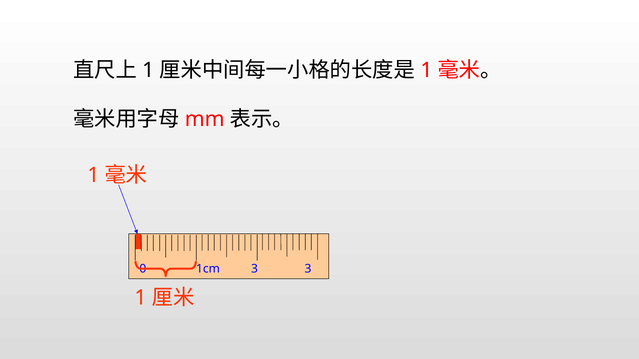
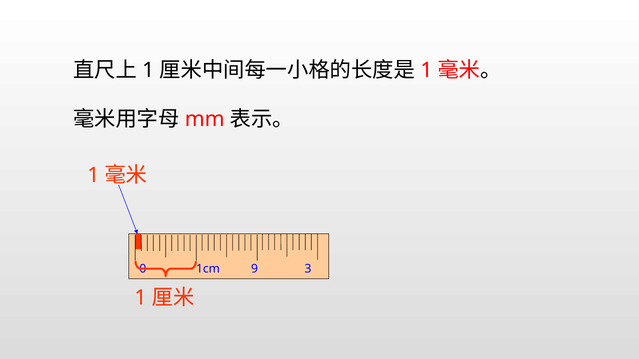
1cm 3: 3 -> 9 (254, 269)
